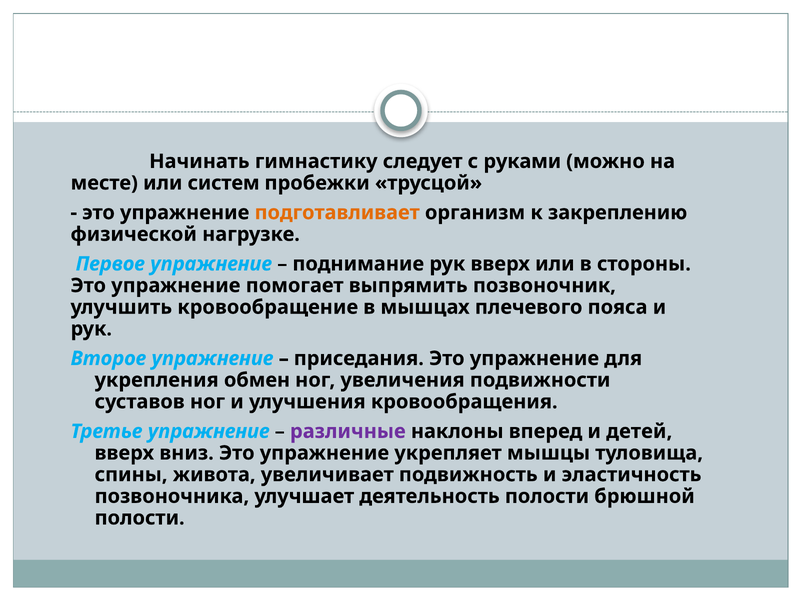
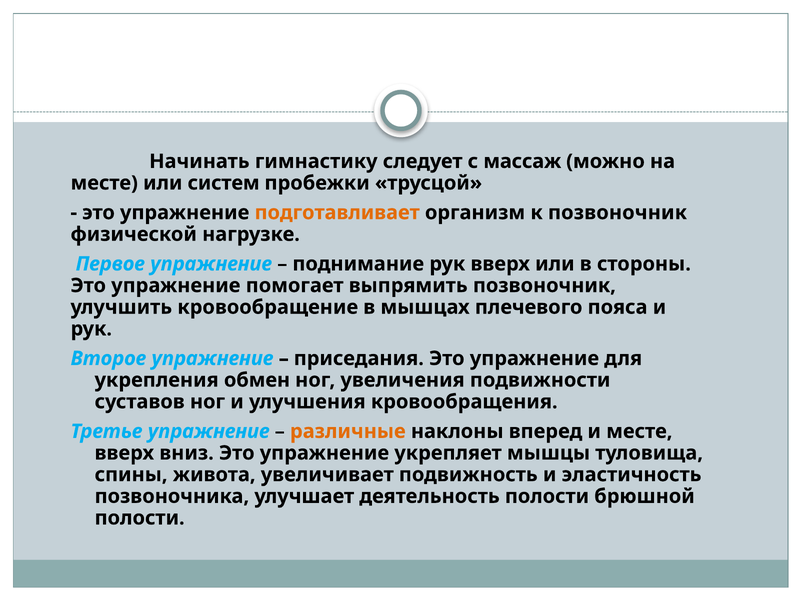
руками: руками -> массаж (522, 161)
к закреплению: закреплению -> позвоночник (617, 213)
различные colour: purple -> orange (348, 432)
и детей: детей -> месте (639, 432)
